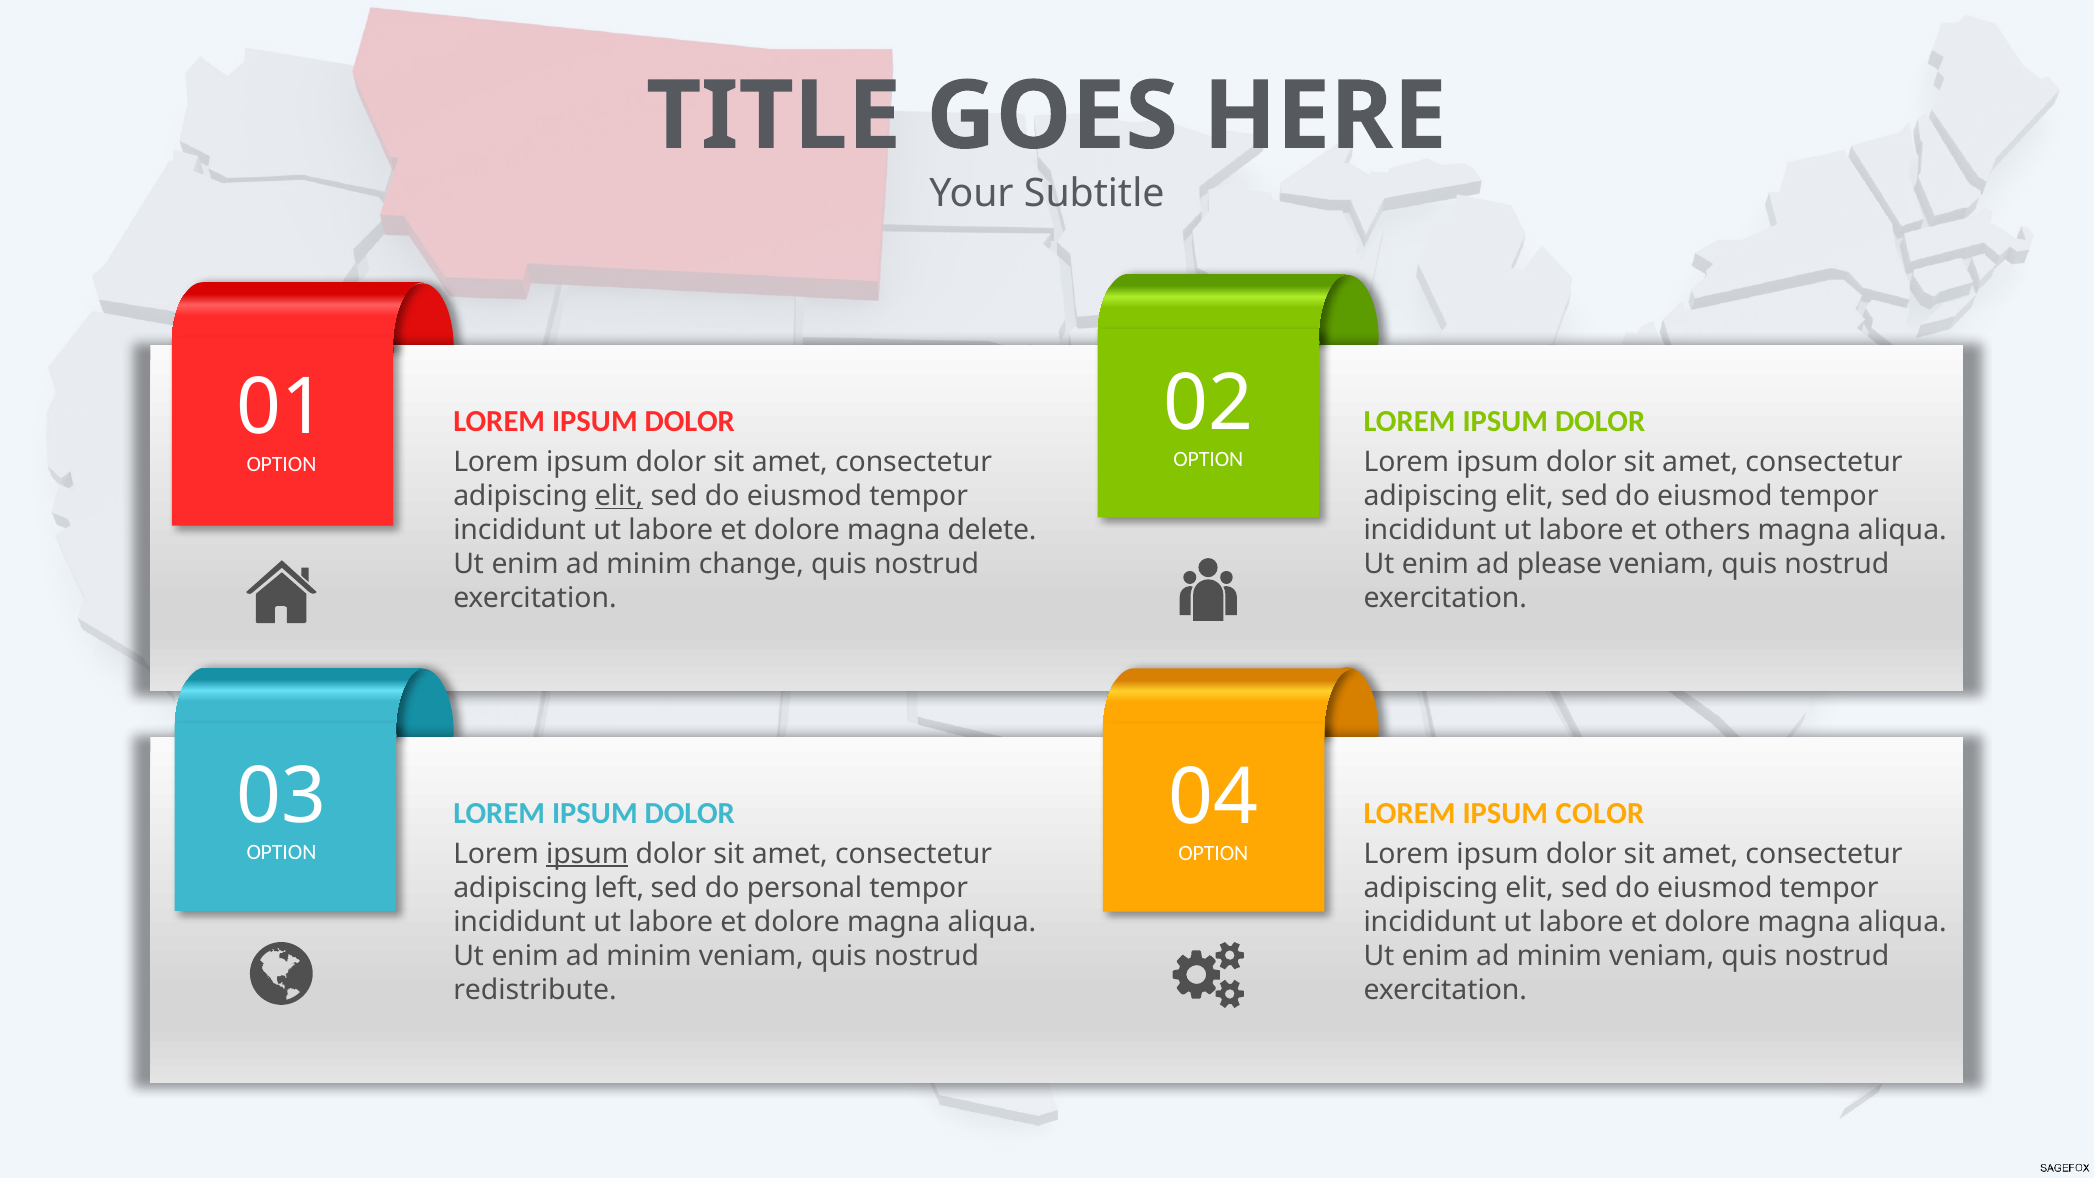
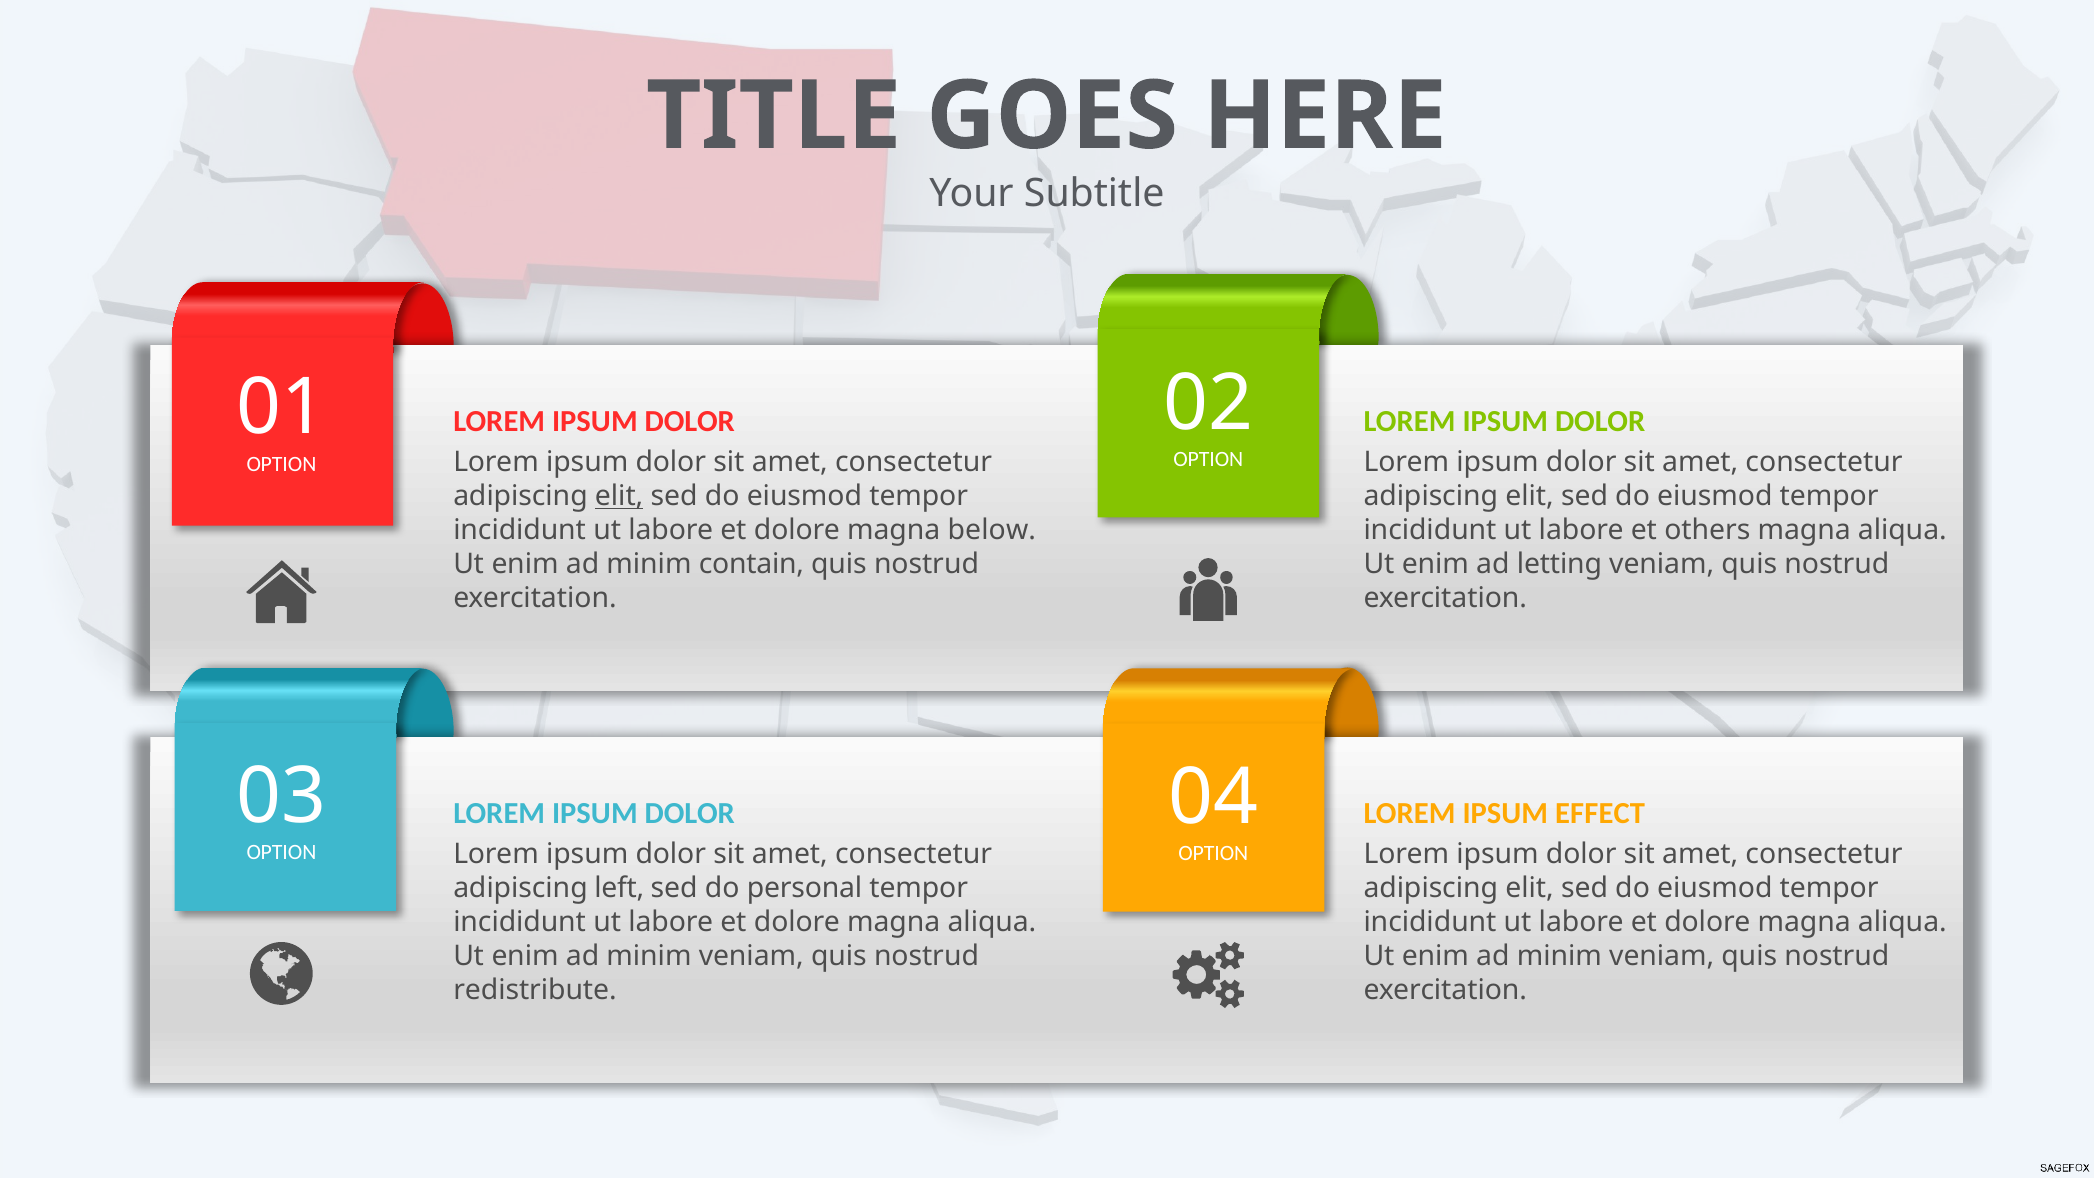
delete: delete -> below (992, 530)
please: please -> letting (1559, 564)
change: change -> contain (751, 564)
COLOR: COLOR -> EFFECT (1600, 813)
ipsum underline: present -> none (587, 854)
